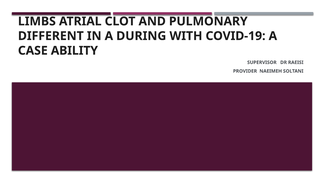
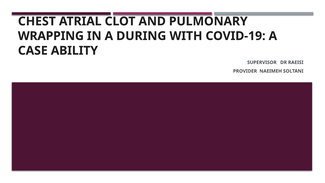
LIMBS: LIMBS -> CHEST (37, 21)
DIFFERENT: DIFFERENT -> WRAPPING (51, 36)
